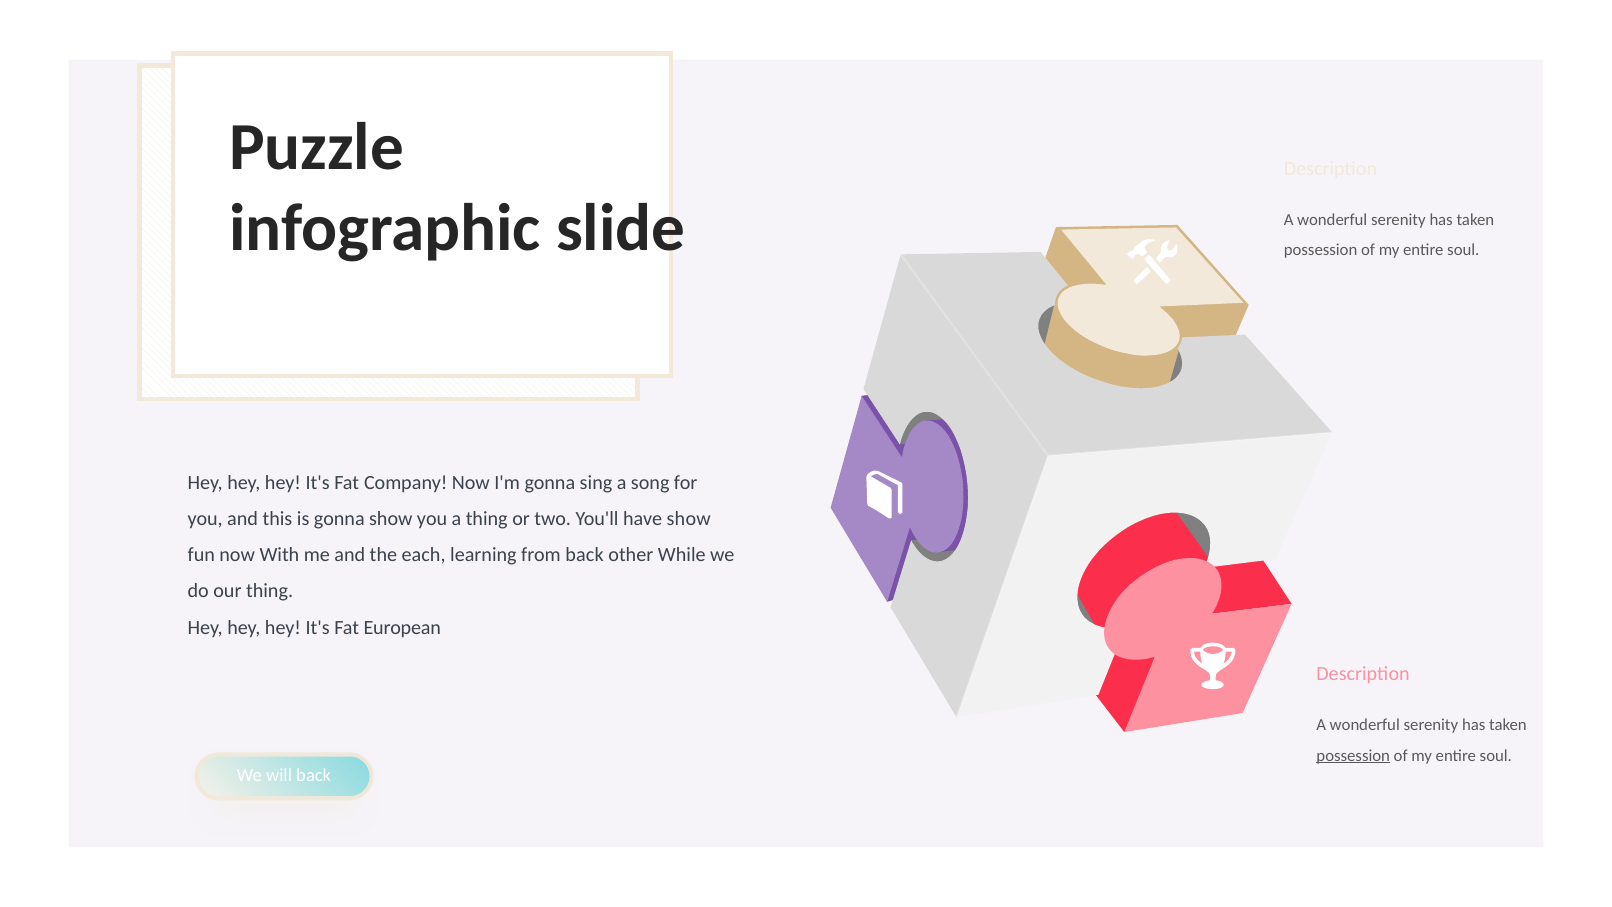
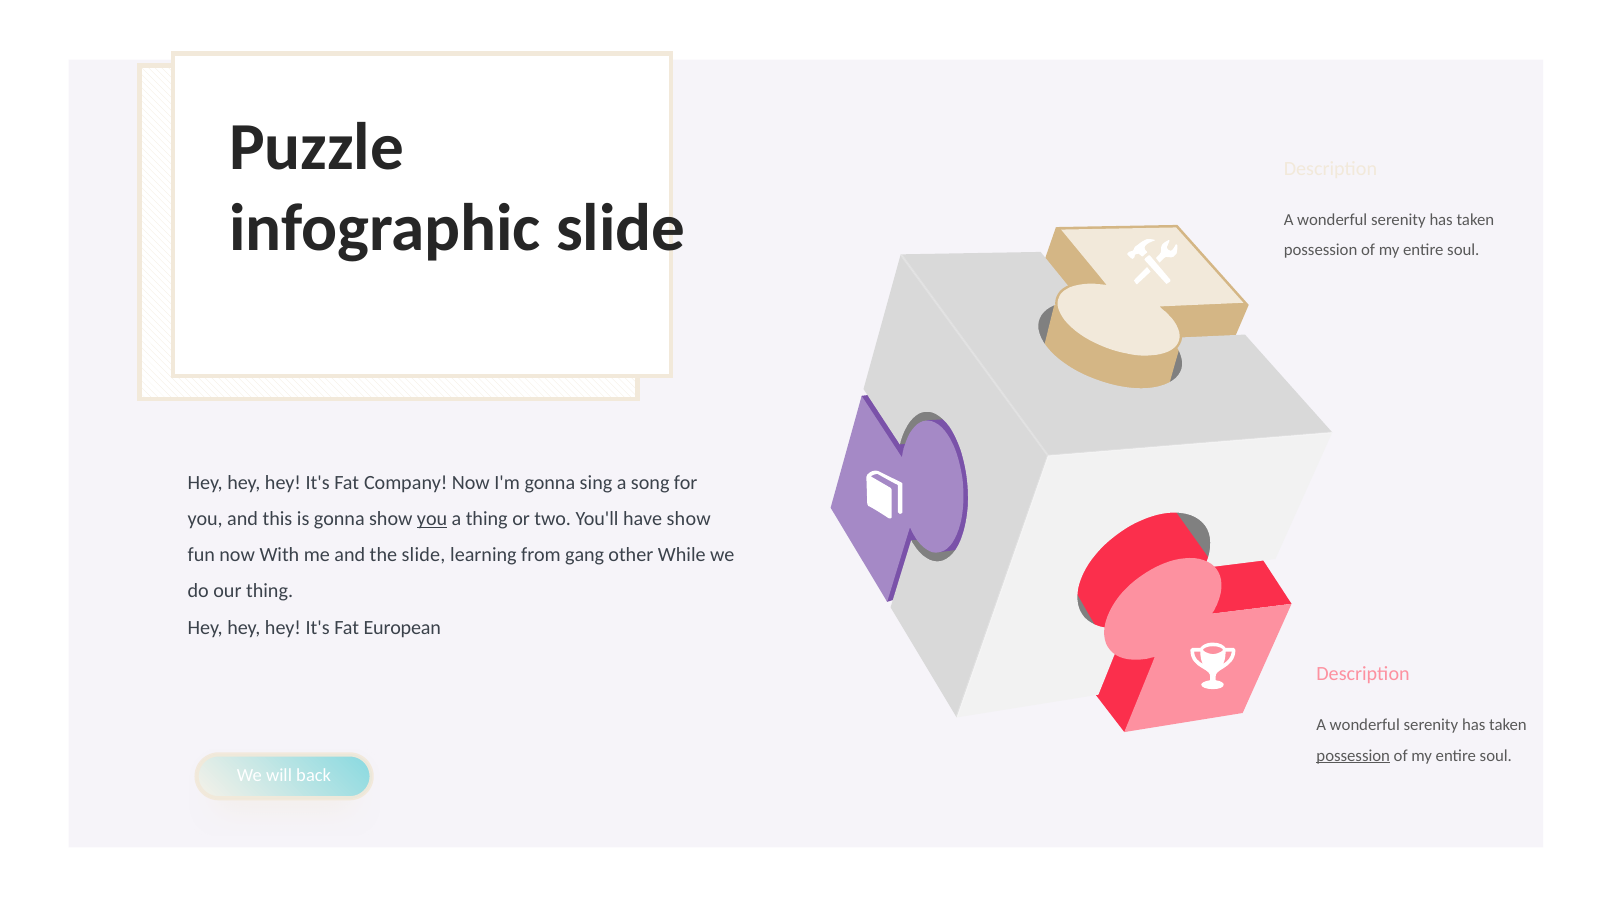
you underline: none -> present (432, 519)
the each: each -> slide (423, 555)
from back: back -> gang (585, 555)
